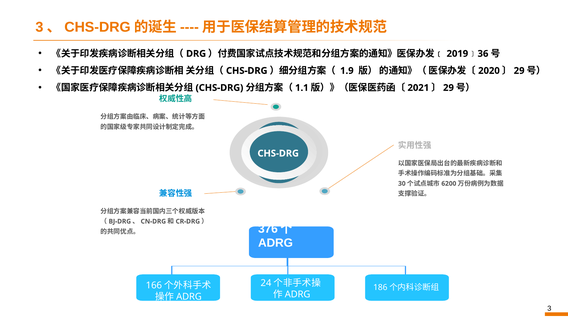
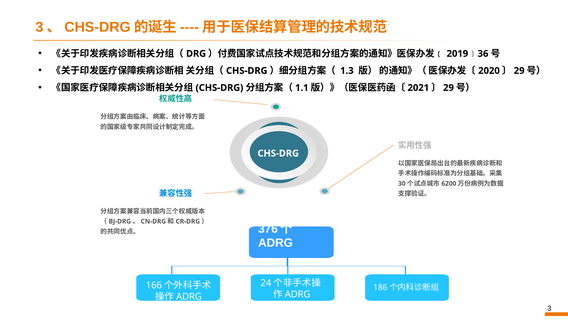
1.9: 1.9 -> 1.3 (347, 71)
